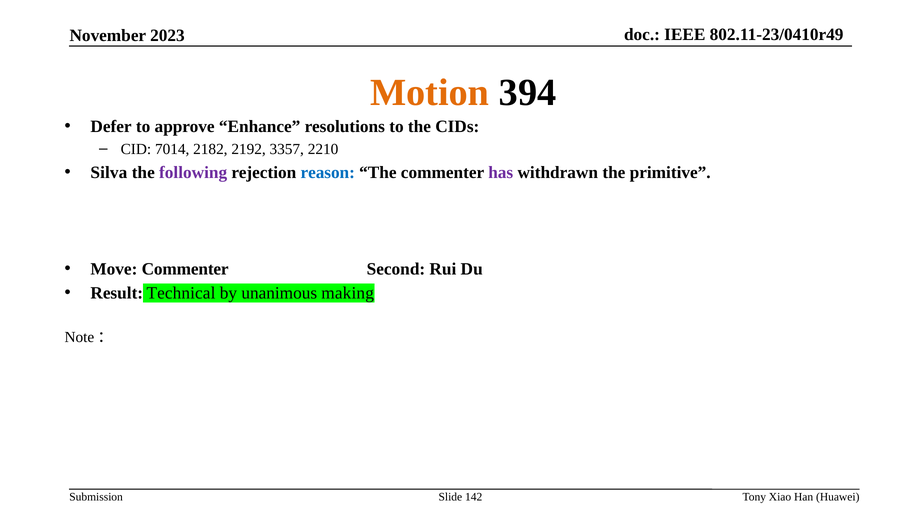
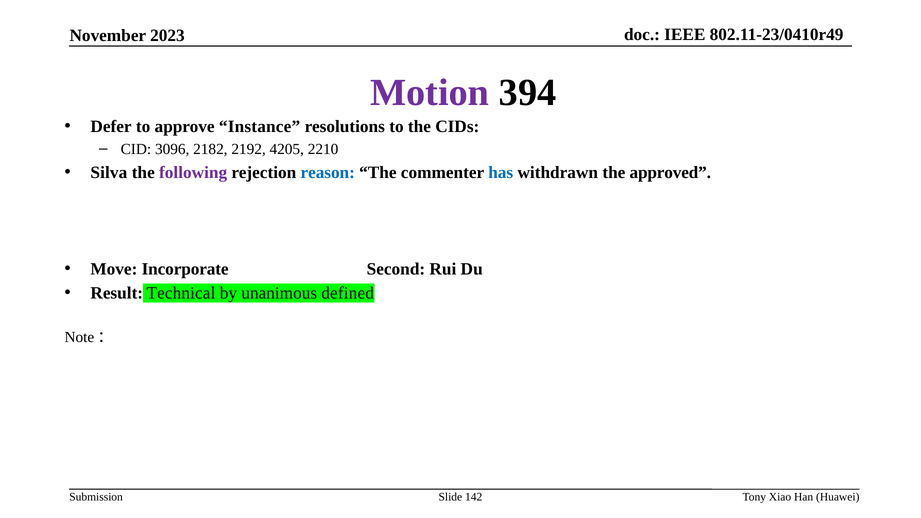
Motion colour: orange -> purple (430, 92)
Enhance: Enhance -> Instance (260, 127)
7014: 7014 -> 3096 (172, 149)
3357: 3357 -> 4205 (287, 149)
has colour: purple -> blue (501, 172)
primitive: primitive -> approved (670, 172)
Move Commenter: Commenter -> Incorporate (185, 269)
making: making -> defined (348, 293)
